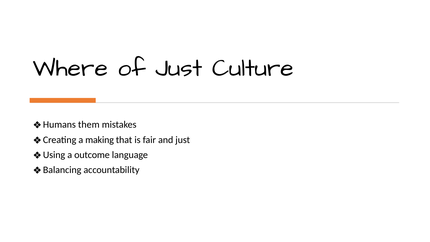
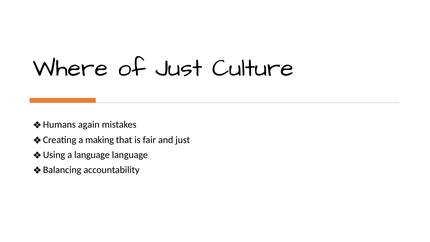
them: them -> again (89, 125)
a outcome: outcome -> language (92, 155)
